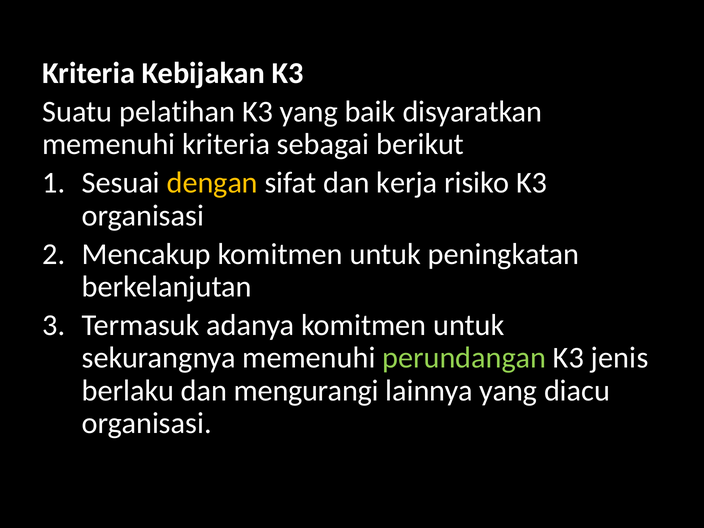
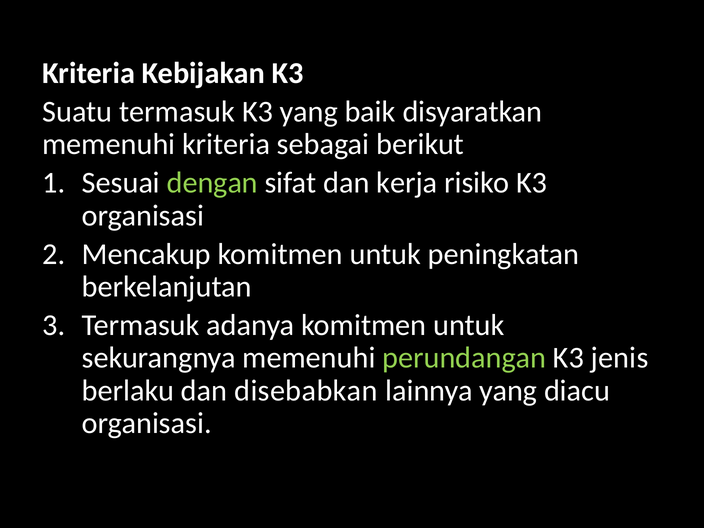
Suatu pelatihan: pelatihan -> termasuk (177, 112)
dengan colour: yellow -> light green (212, 183)
mengurangi: mengurangi -> disebabkan (306, 391)
